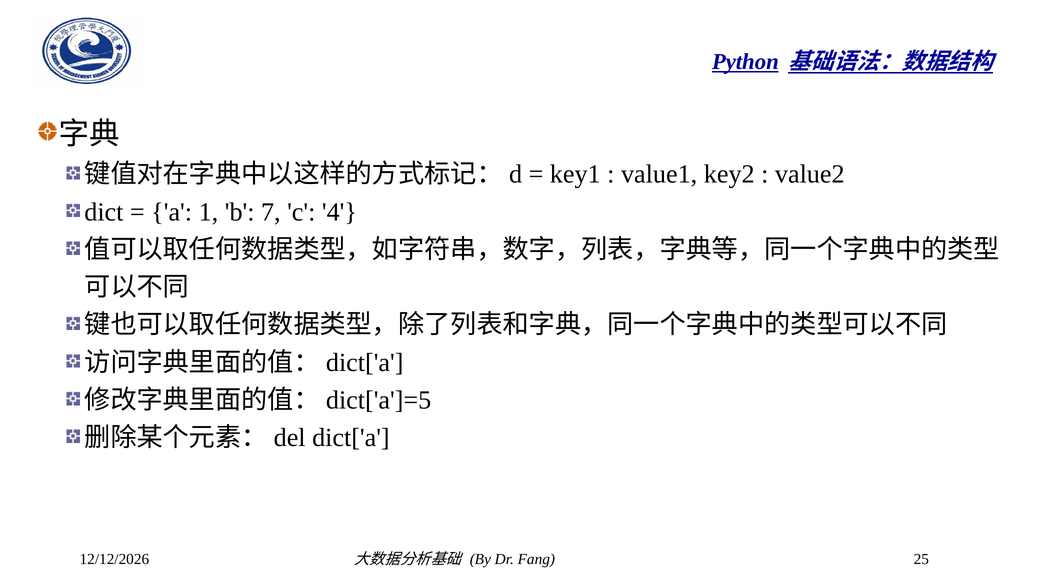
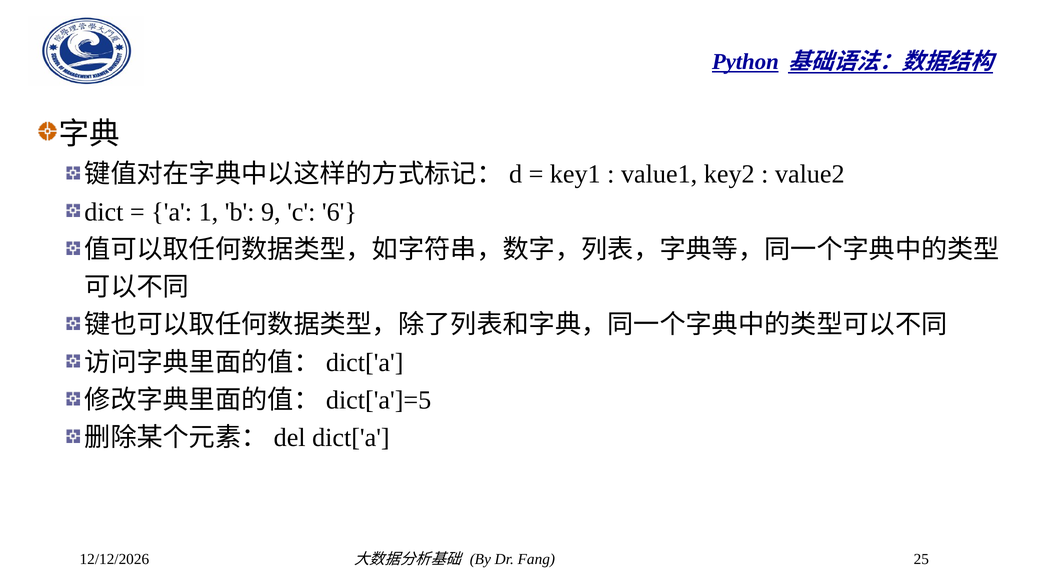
7: 7 -> 9 (271, 212)
4: 4 -> 6 (339, 212)
